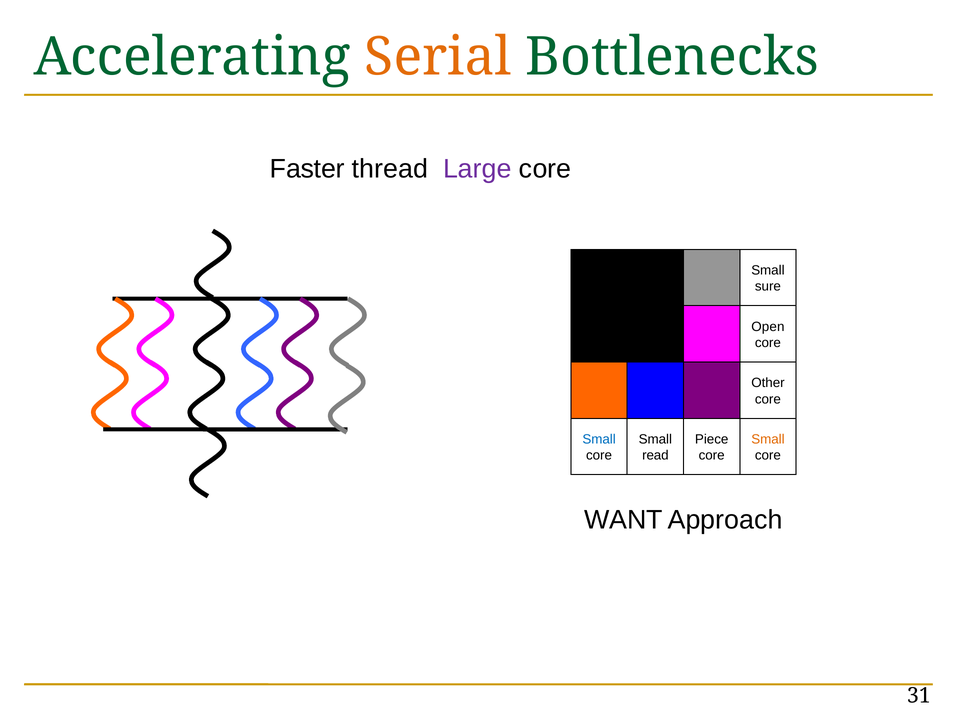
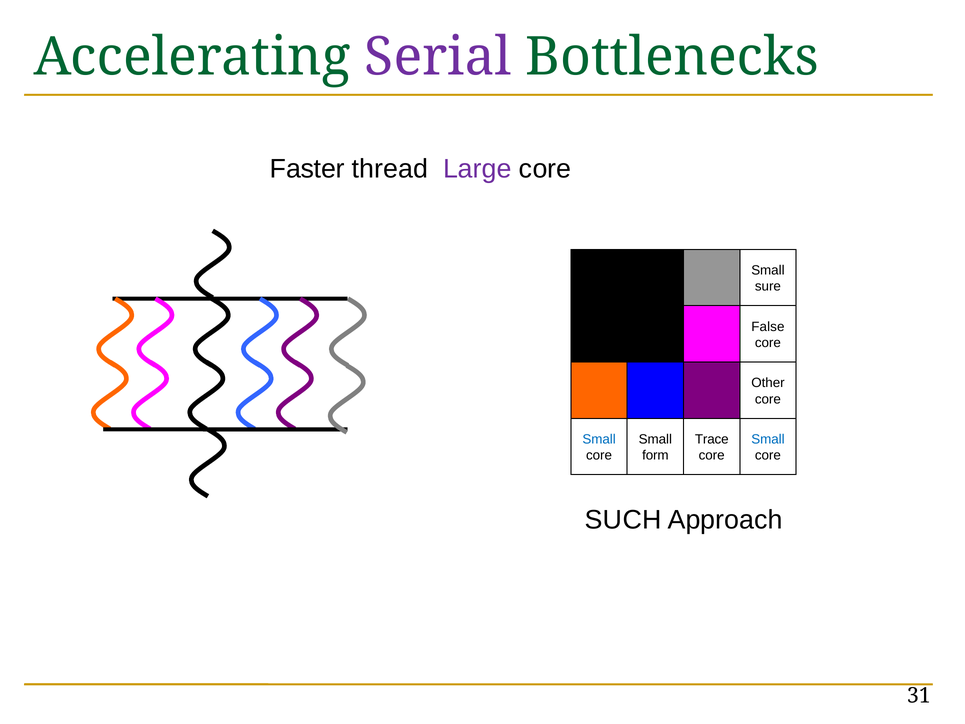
Serial colour: orange -> purple (438, 57)
Open: Open -> False (768, 327)
Piece: Piece -> Trace (712, 439)
Small colour: orange -> blue (768, 439)
read: read -> form (655, 455)
WANT: WANT -> SUCH (623, 519)
